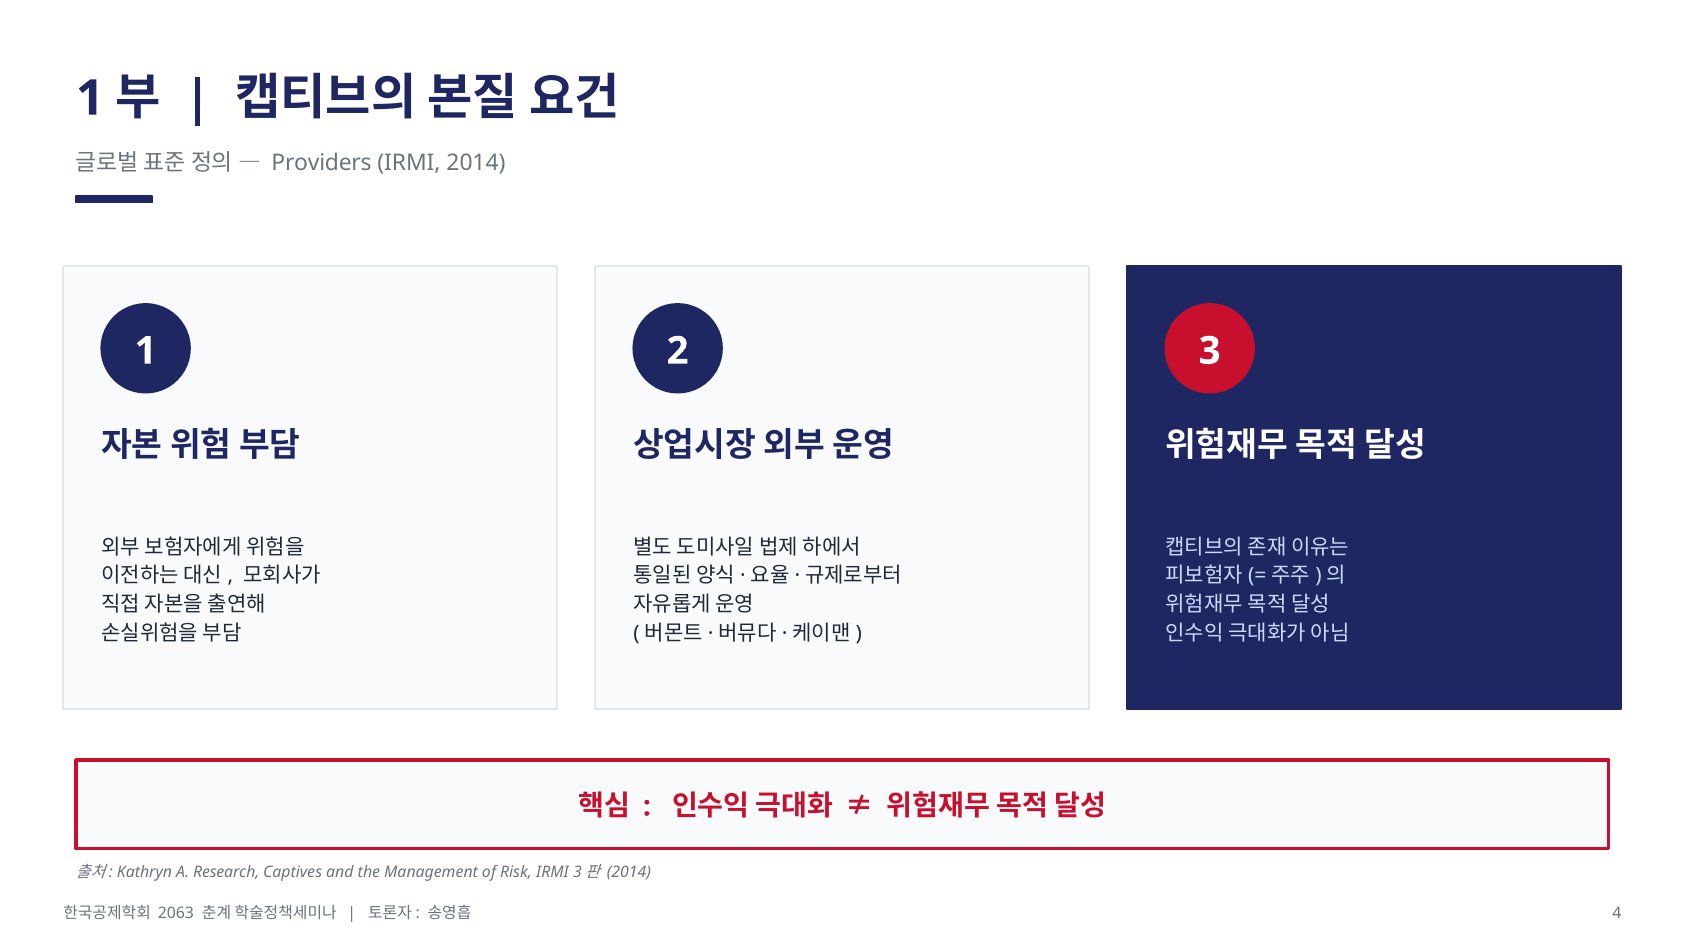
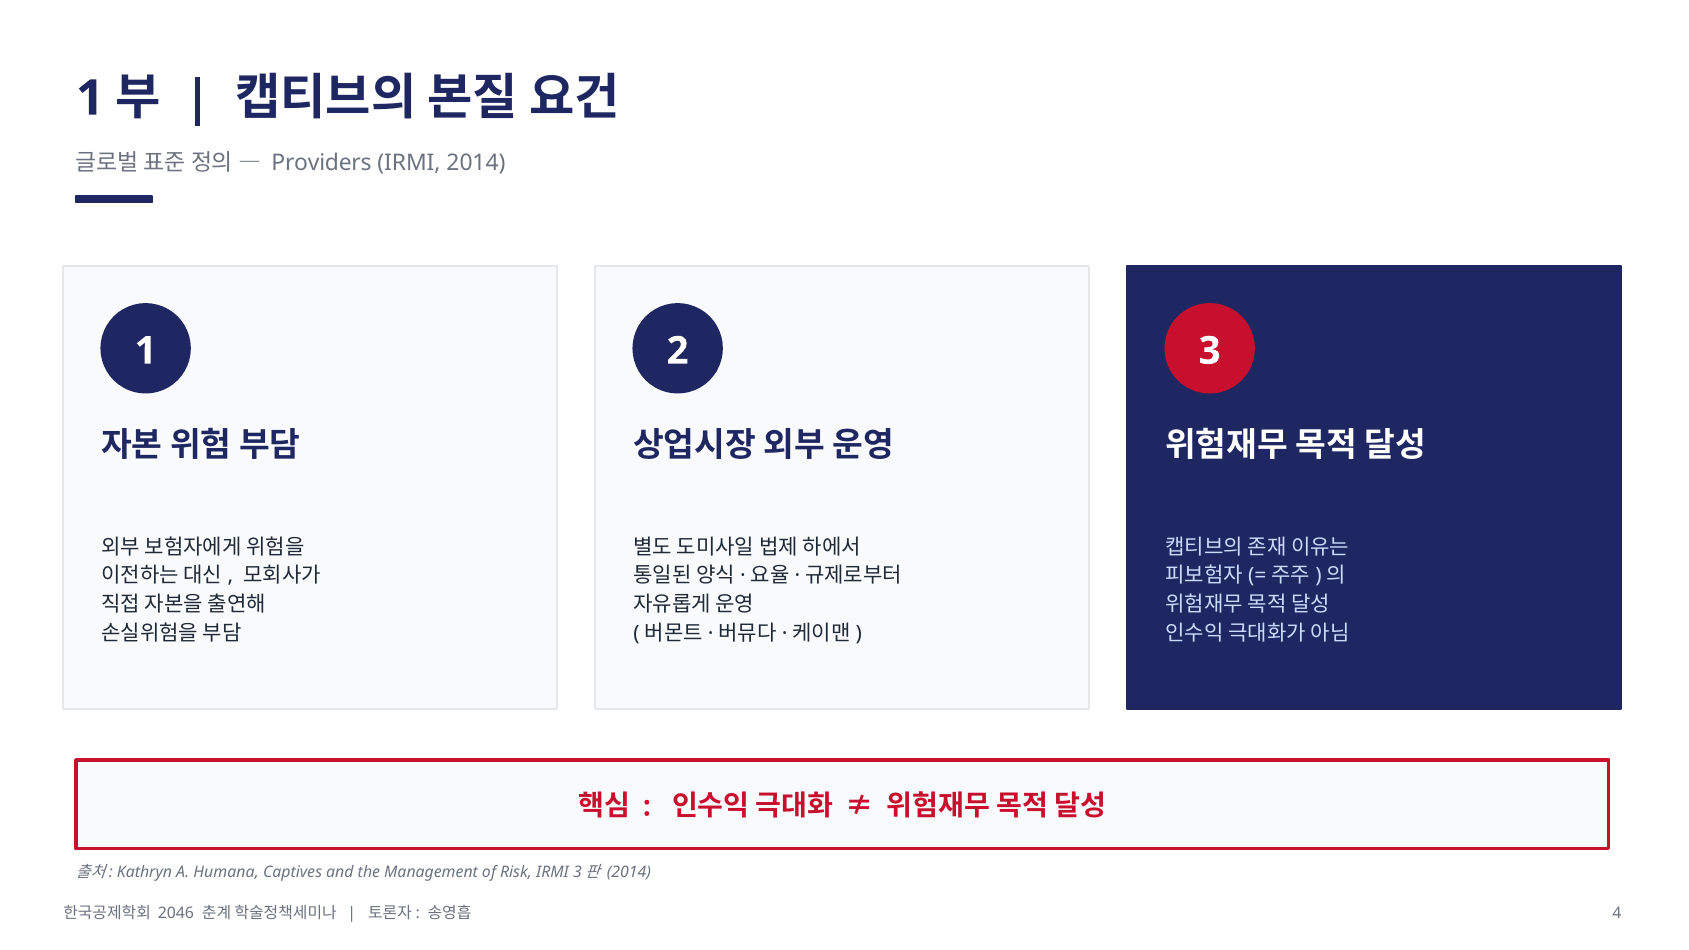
Research: Research -> Humana (226, 872)
2063: 2063 -> 2046 (176, 913)
